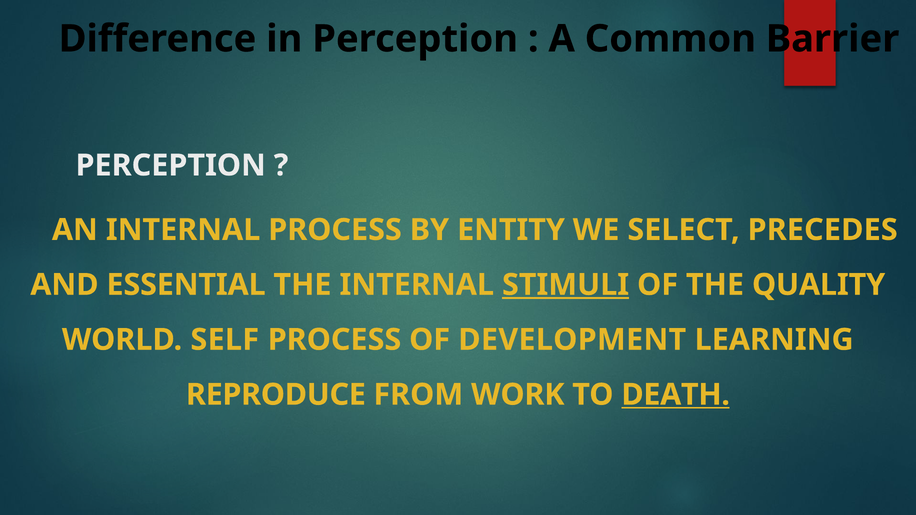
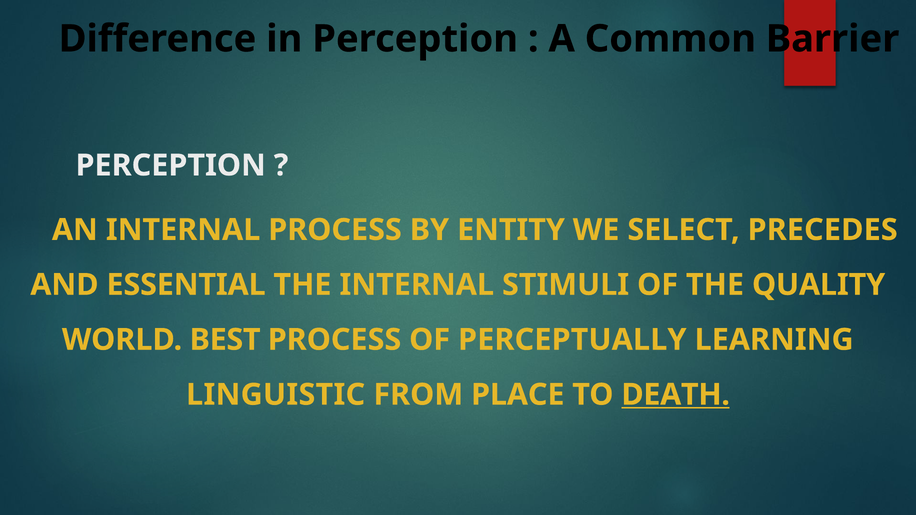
STIMULI underline: present -> none (566, 285)
SELF: SELF -> BEST (225, 340)
DEVELOPMENT: DEVELOPMENT -> PERCEPTUALLY (572, 340)
REPRODUCE: REPRODUCE -> LINGUISTIC (276, 395)
WORK: WORK -> PLACE (518, 395)
